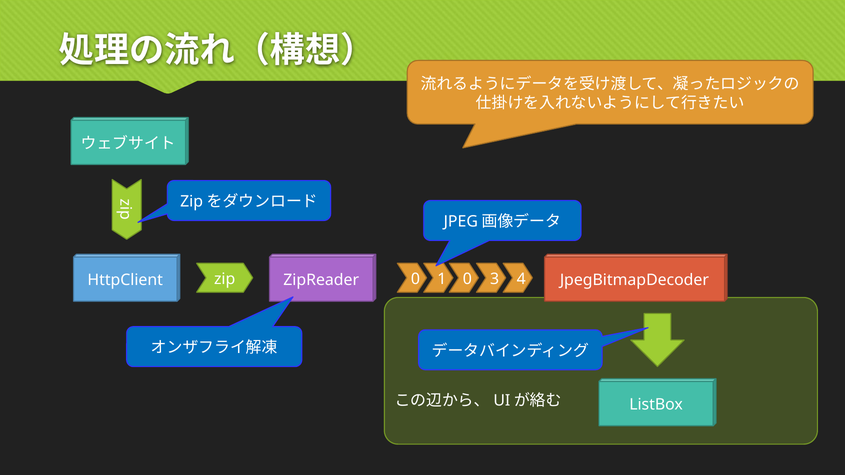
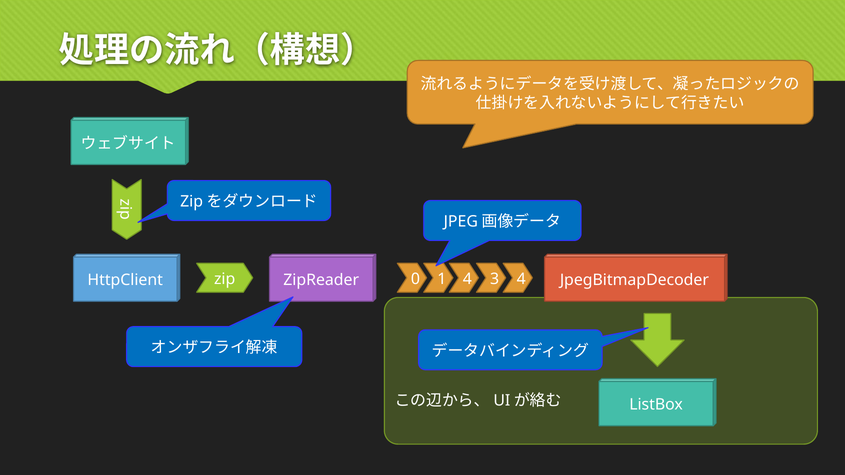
1 0: 0 -> 4 (467, 279)
